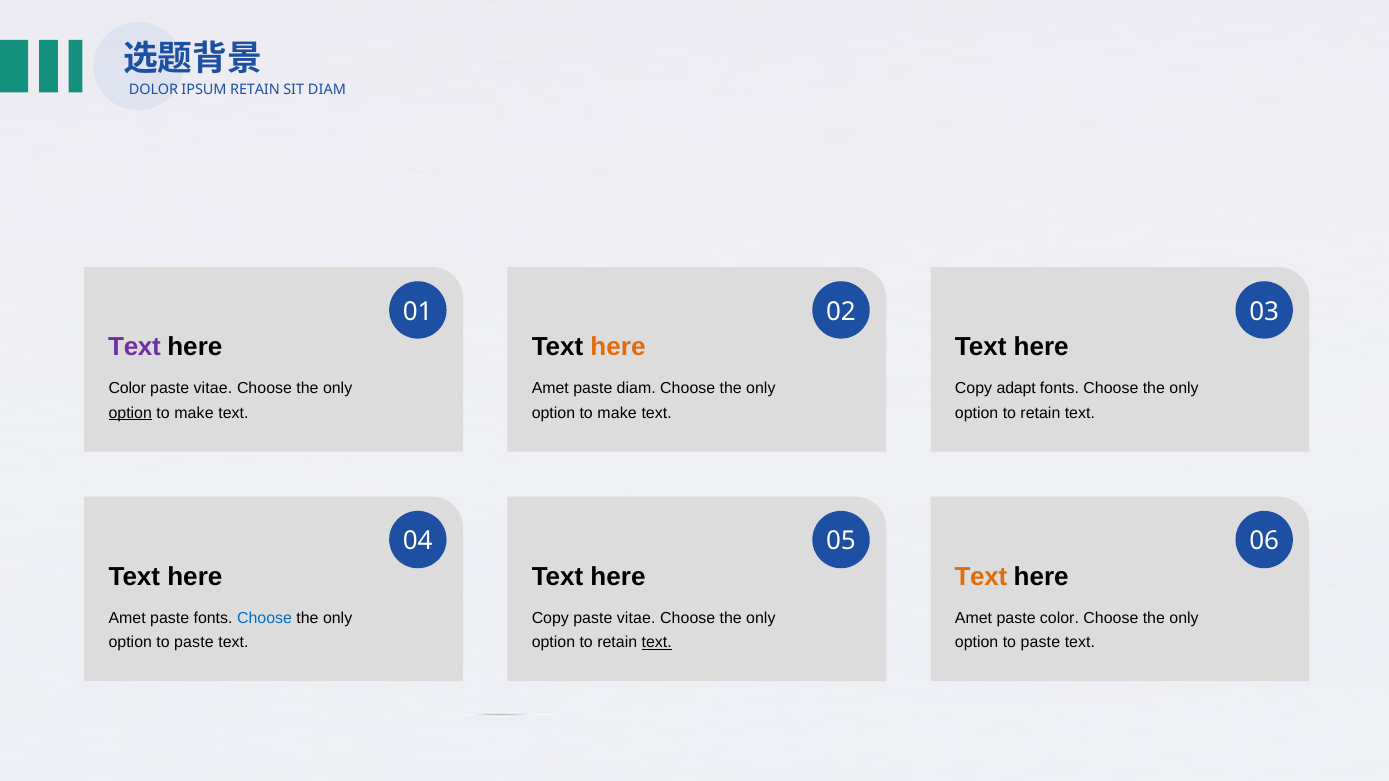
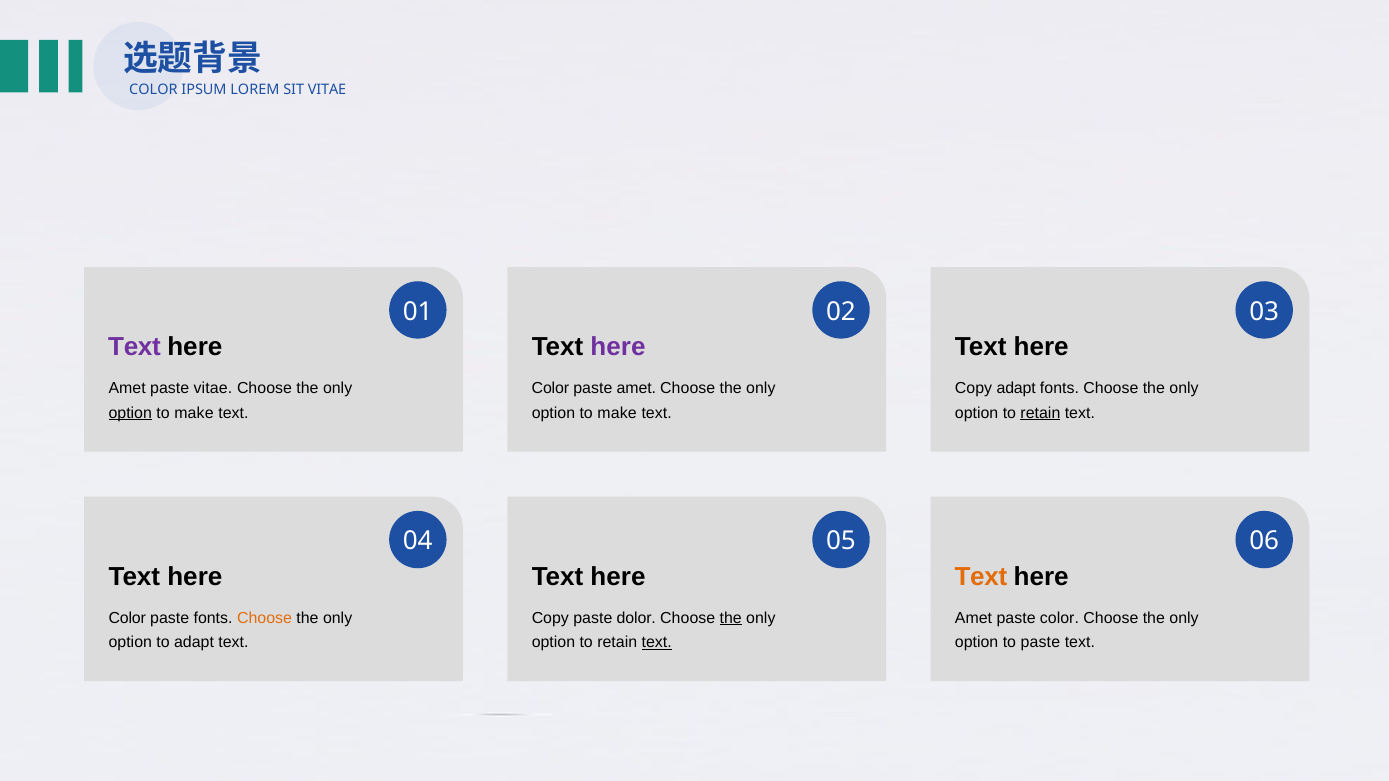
DOLOR: DOLOR -> COLOR (153, 90)
IPSUM RETAIN: RETAIN -> LOREM (255, 90)
SIT DIAM: DIAM -> VITAE (327, 90)
here colour: orange -> purple (618, 347)
Color: Color -> Amet (127, 388)
Amet: Amet -> Color (550, 388)
paste diam: diam -> amet (636, 388)
retain underline: none -> present (1040, 413)
Amet: Amet -> Color (127, 618)
Choose colour: blue -> orange (265, 618)
Copy paste vitae: vitae -> dolor (636, 618)
the underline: none -> present (731, 618)
paste: paste -> adapt (194, 643)
